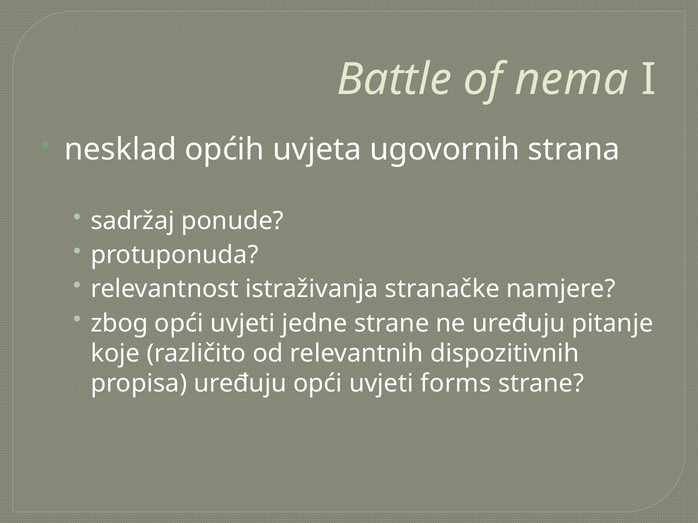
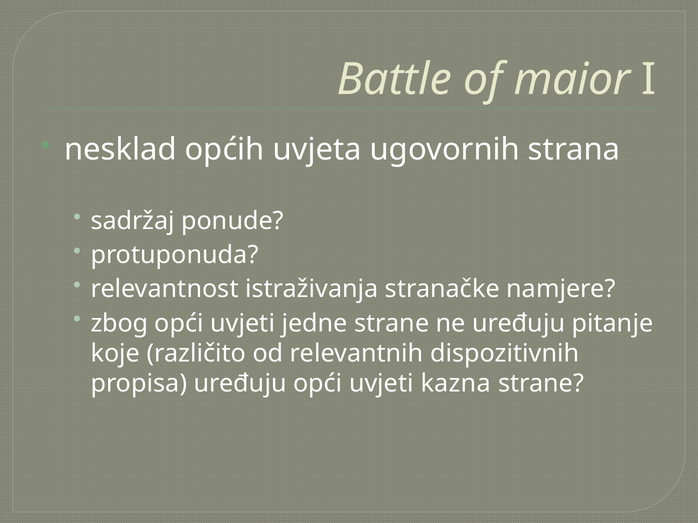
nema: nema -> maior (572, 79)
forms: forms -> kazna (456, 384)
